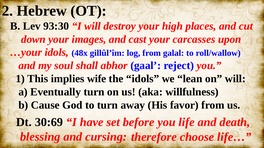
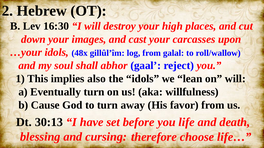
93:30: 93:30 -> 16:30 (56, 26)
wife: wife -> also (97, 79)
30:69: 30:69 -> 30:13 (49, 123)
